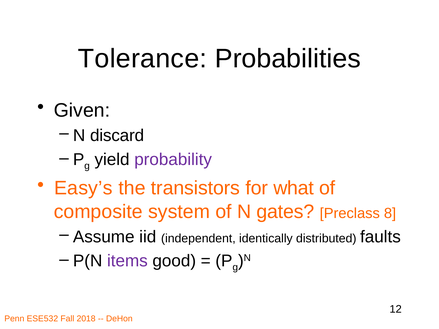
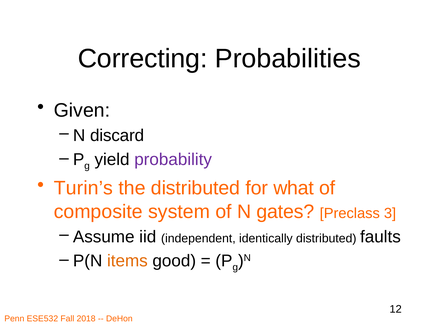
Tolerance: Tolerance -> Correcting (143, 59)
Easy’s: Easy’s -> Turin’s (83, 188)
the transistors: transistors -> distributed (196, 188)
8: 8 -> 3 (390, 213)
items colour: purple -> orange (127, 261)
